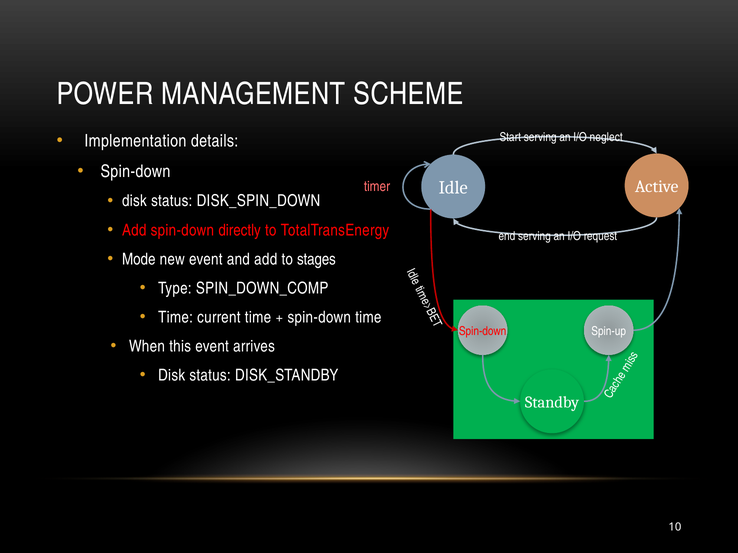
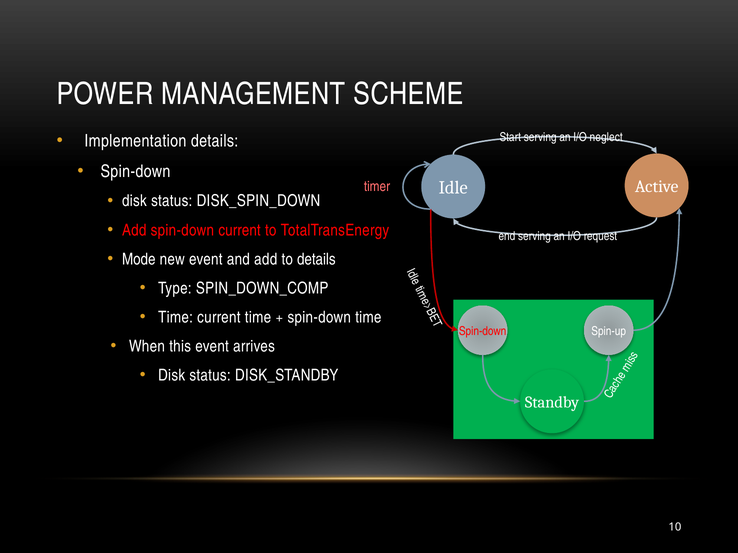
spin-down directly: directly -> current (240, 230)
to stages: stages -> details (316, 259)
